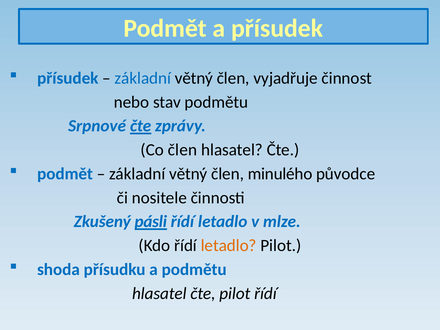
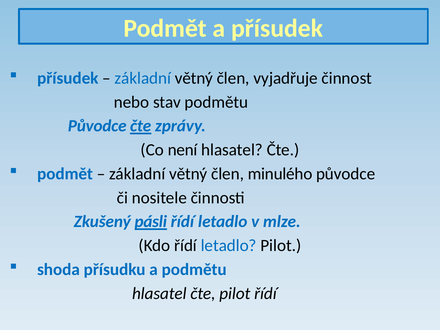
Srpnové: Srpnové -> Původce (97, 126)
Co člen: člen -> není (183, 150)
letadlo colour: orange -> blue (229, 246)
